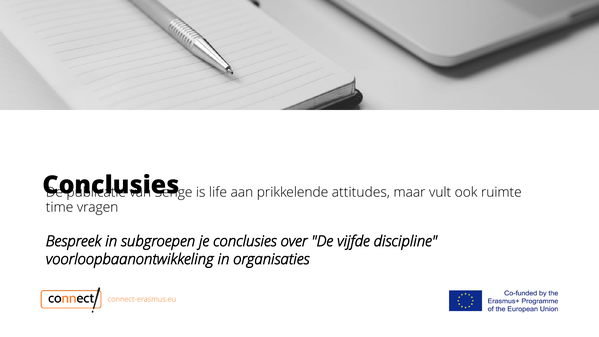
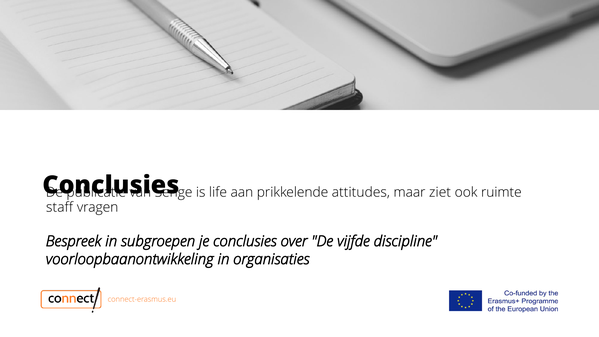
vult: vult -> ziet (440, 192)
time: time -> staff (60, 207)
